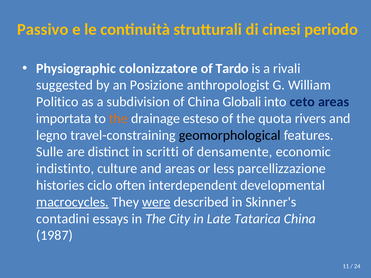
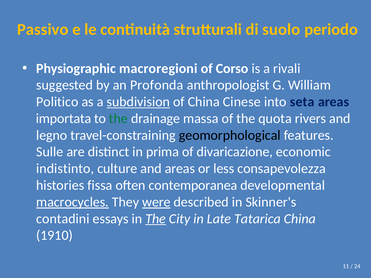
cinesi: cinesi -> suolo (281, 30)
colonizzatore: colonizzatore -> macroregioni (158, 68)
Tardo: Tardo -> Corso (232, 68)
Posizione: Posizione -> Profonda (157, 85)
subdivision underline: none -> present (138, 102)
Globali: Globali -> Cinese (242, 102)
ceto: ceto -> seta (302, 102)
the colour: orange -> green (118, 119)
esteso: esteso -> massa (201, 119)
scritti: scritti -> prima (163, 152)
densamente: densamente -> divaricazione (235, 152)
parcellizzazione: parcellizzazione -> consapevolezza (282, 169)
ciclo: ciclo -> fissa (100, 185)
interdependent: interdependent -> contemporanea (193, 185)
The underline: none -> present (156, 219)
1987: 1987 -> 1910 (54, 236)
